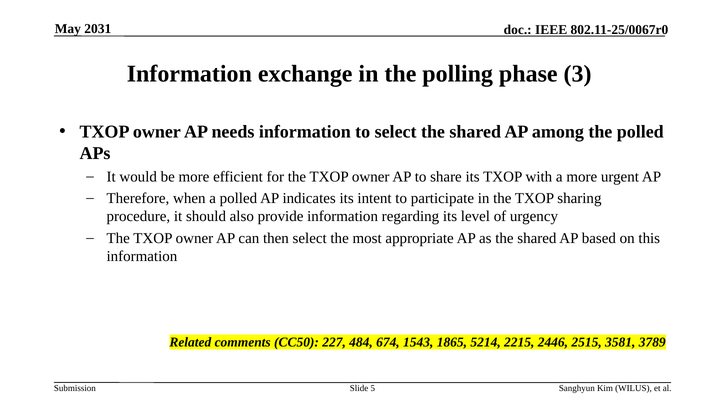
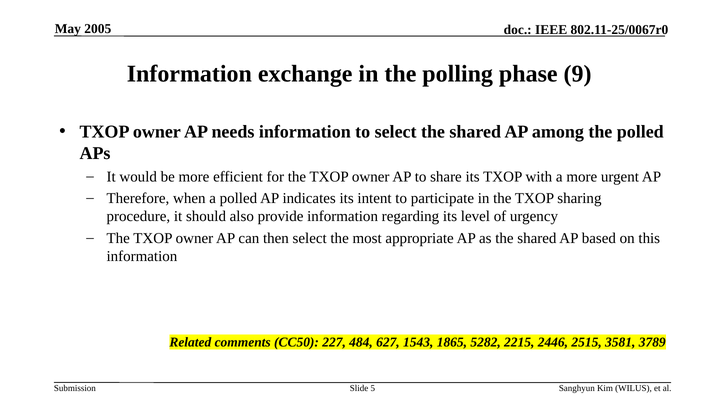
2031: 2031 -> 2005 (98, 29)
3: 3 -> 9 (578, 74)
674: 674 -> 627 (388, 342)
5214: 5214 -> 5282 (486, 342)
